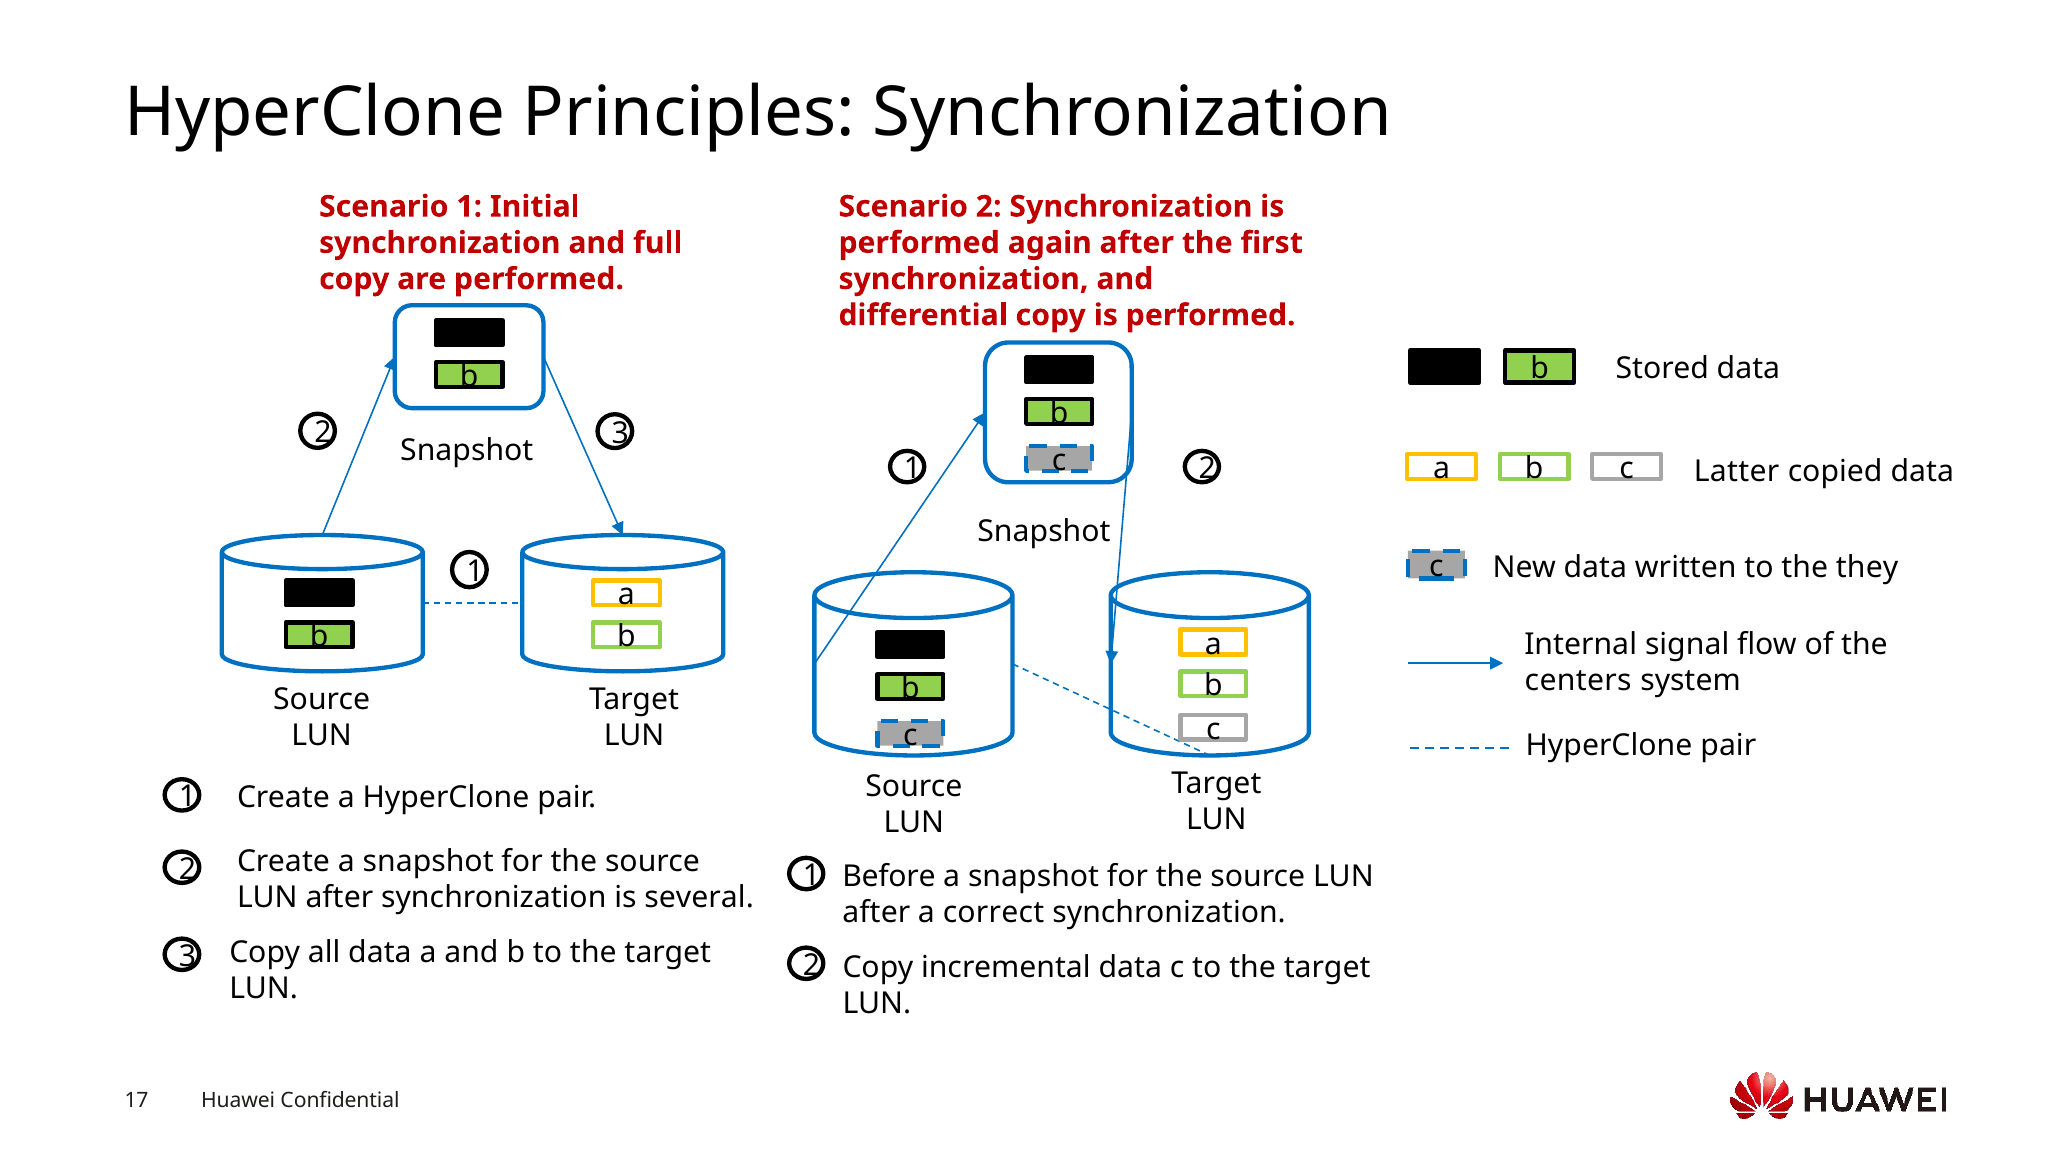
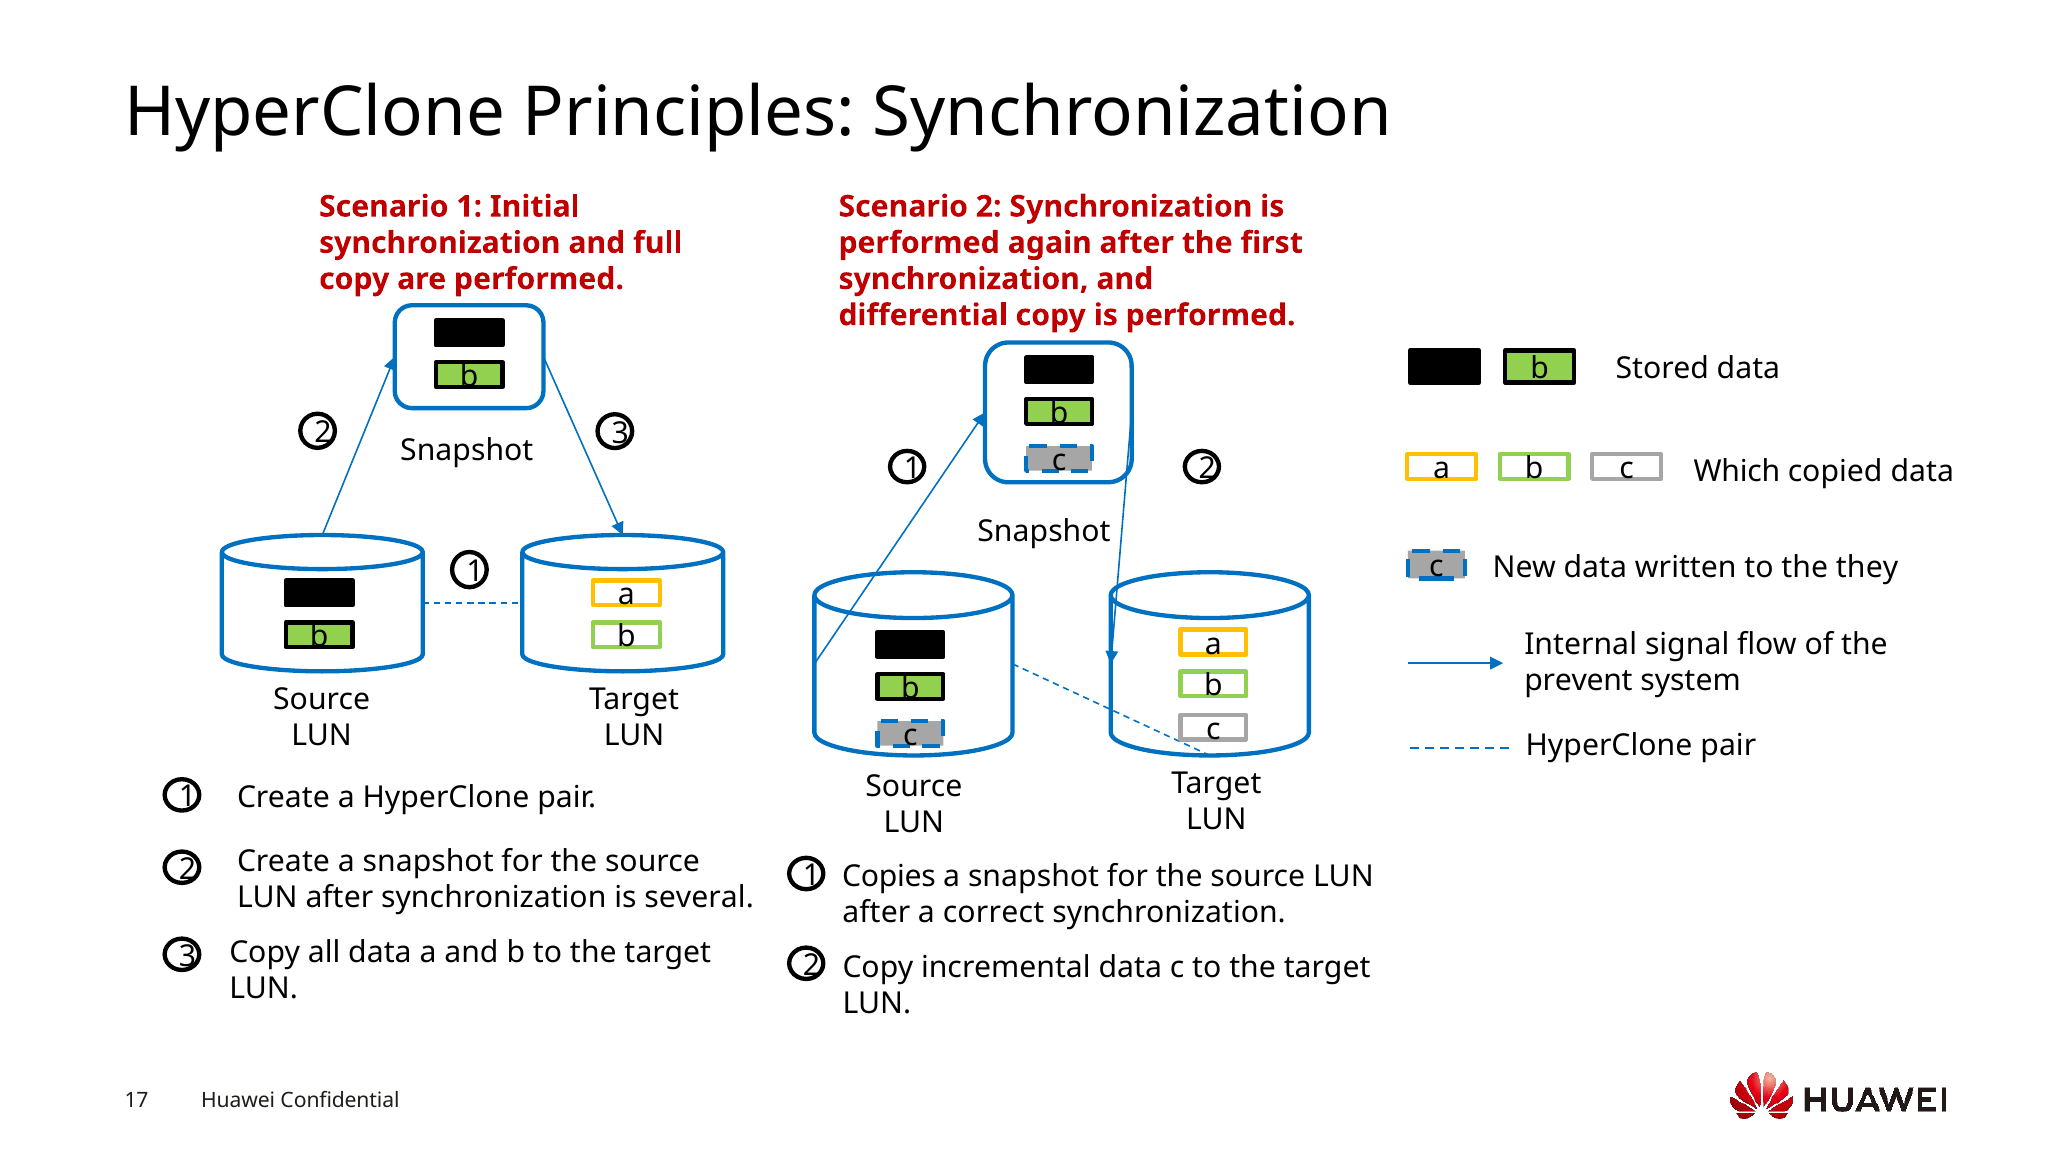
Latter: Latter -> Which (1737, 471)
centers: centers -> prevent (1578, 681)
Before: Before -> Copies (889, 876)
